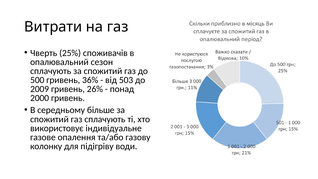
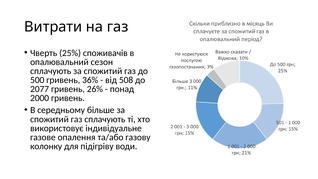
503: 503 -> 508 (126, 80)
2009: 2009 -> 2077 (40, 89)
